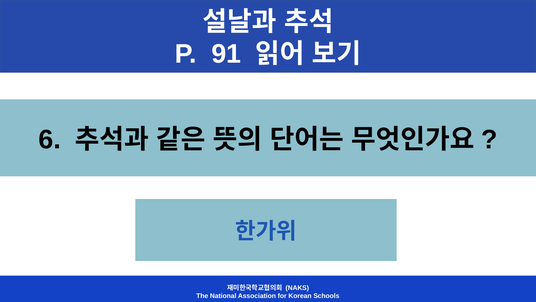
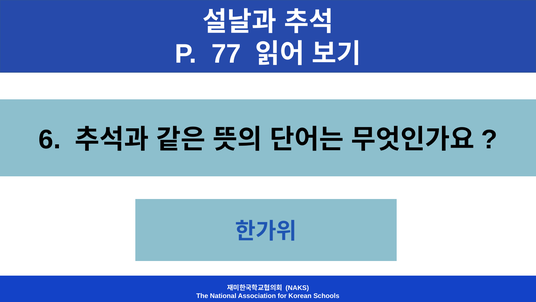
91: 91 -> 77 (226, 54)
